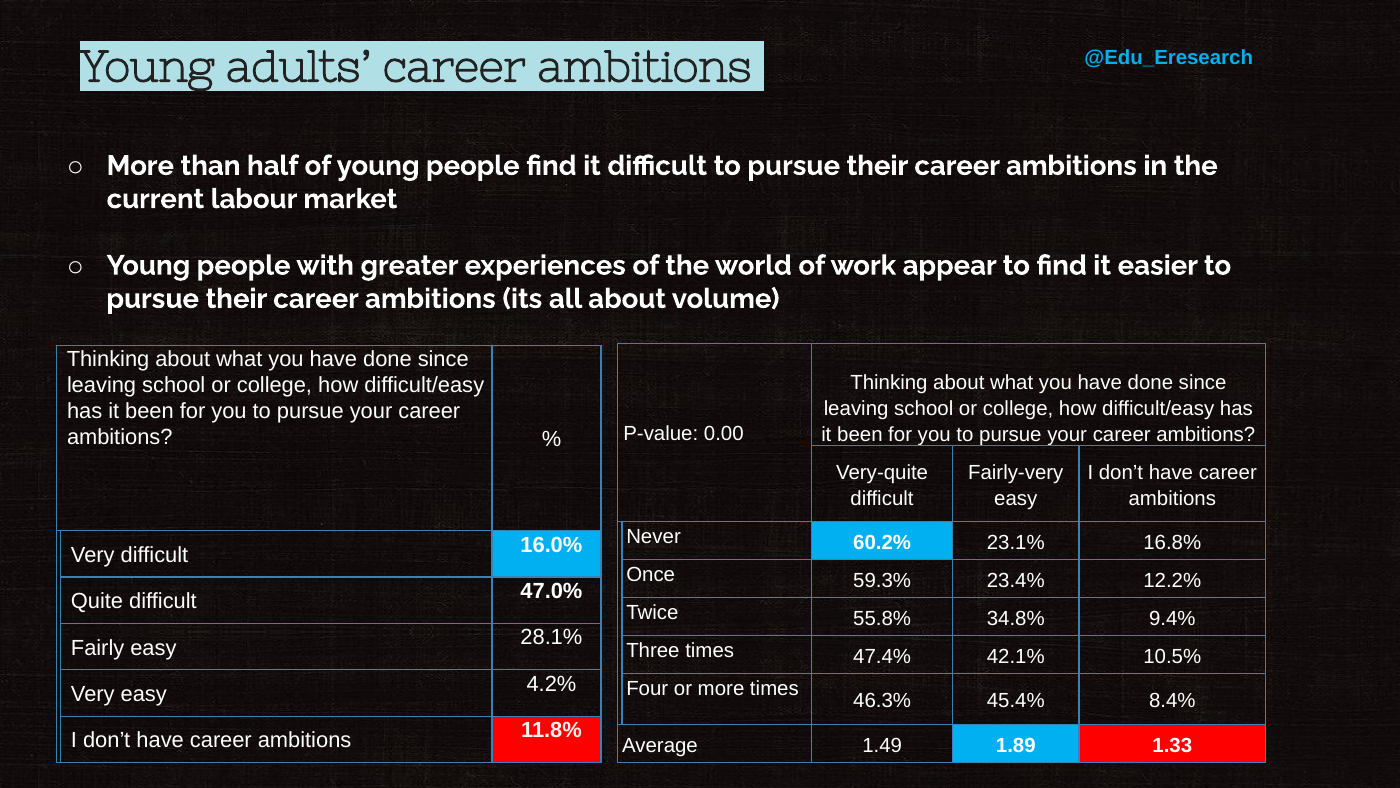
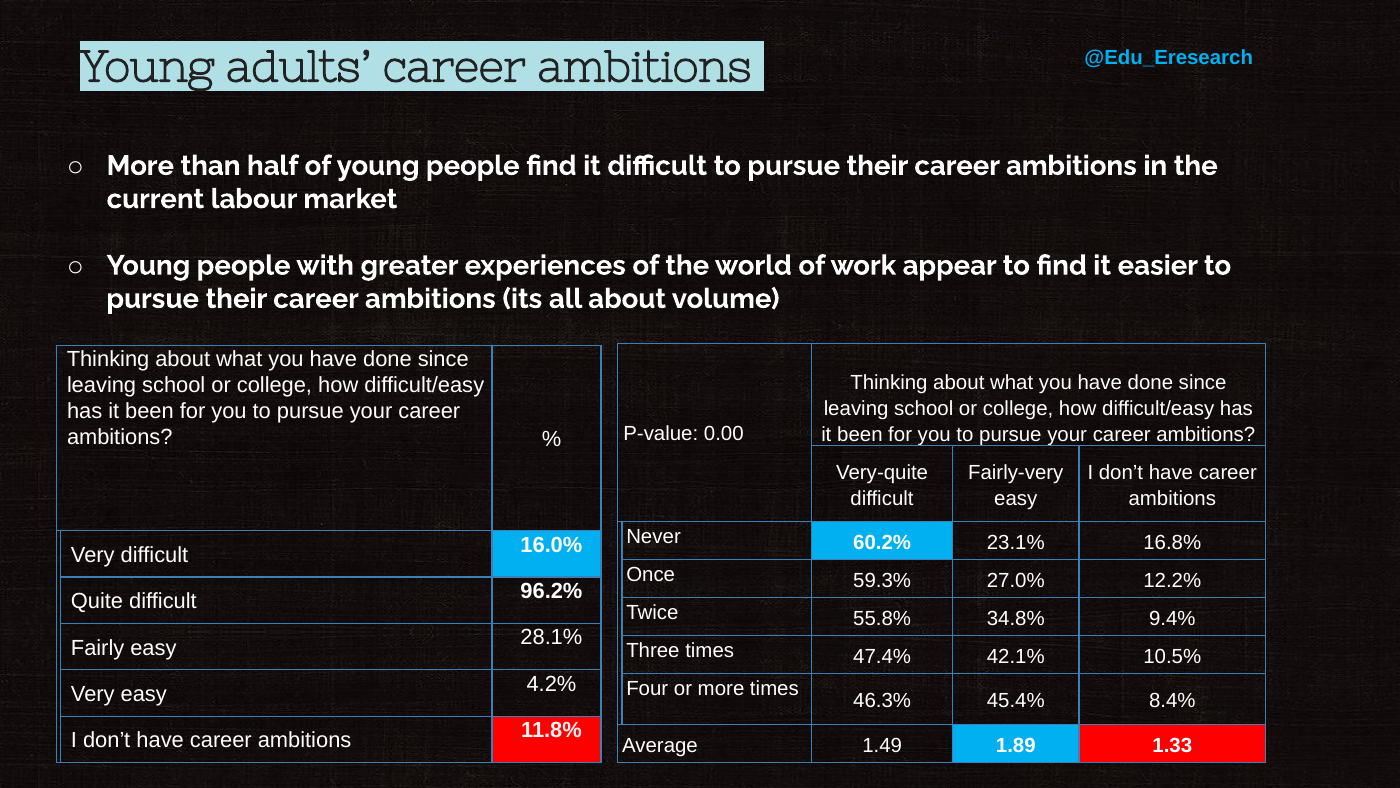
23.4%: 23.4% -> 27.0% (1016, 580)
47.0%: 47.0% -> 96.2% (551, 591)
